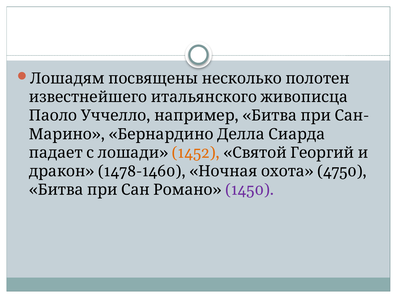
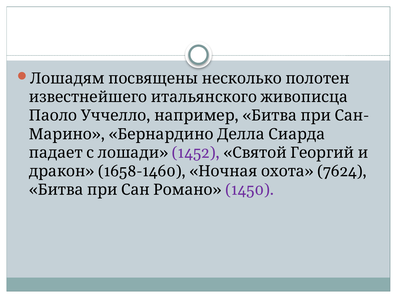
1452 colour: orange -> purple (196, 153)
1478-1460: 1478-1460 -> 1658-1460 (142, 171)
4750: 4750 -> 7624 (342, 171)
